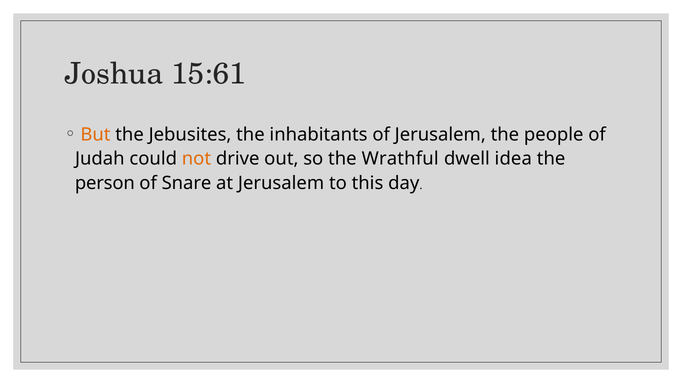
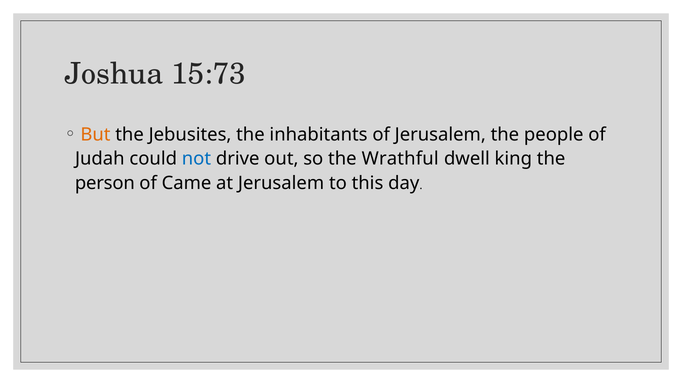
15:61: 15:61 -> 15:73 (209, 74)
not colour: orange -> blue (196, 159)
idea: idea -> king (513, 159)
Snare: Snare -> Came (186, 184)
